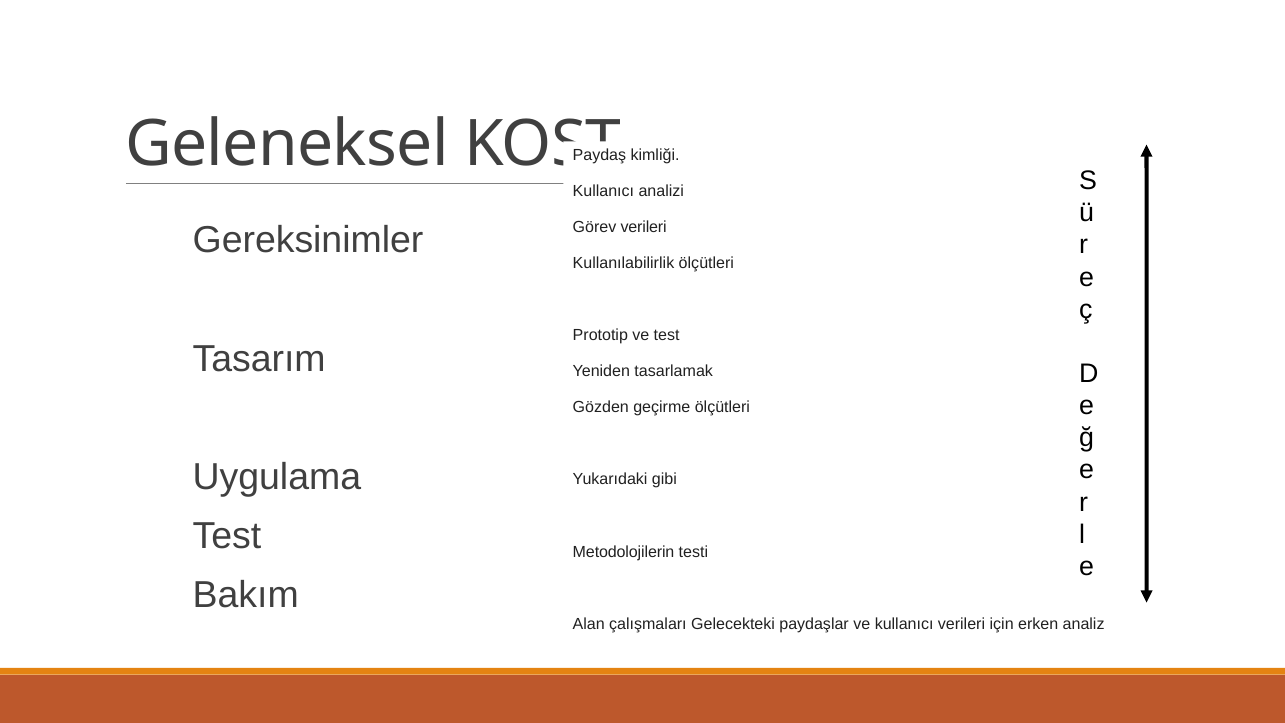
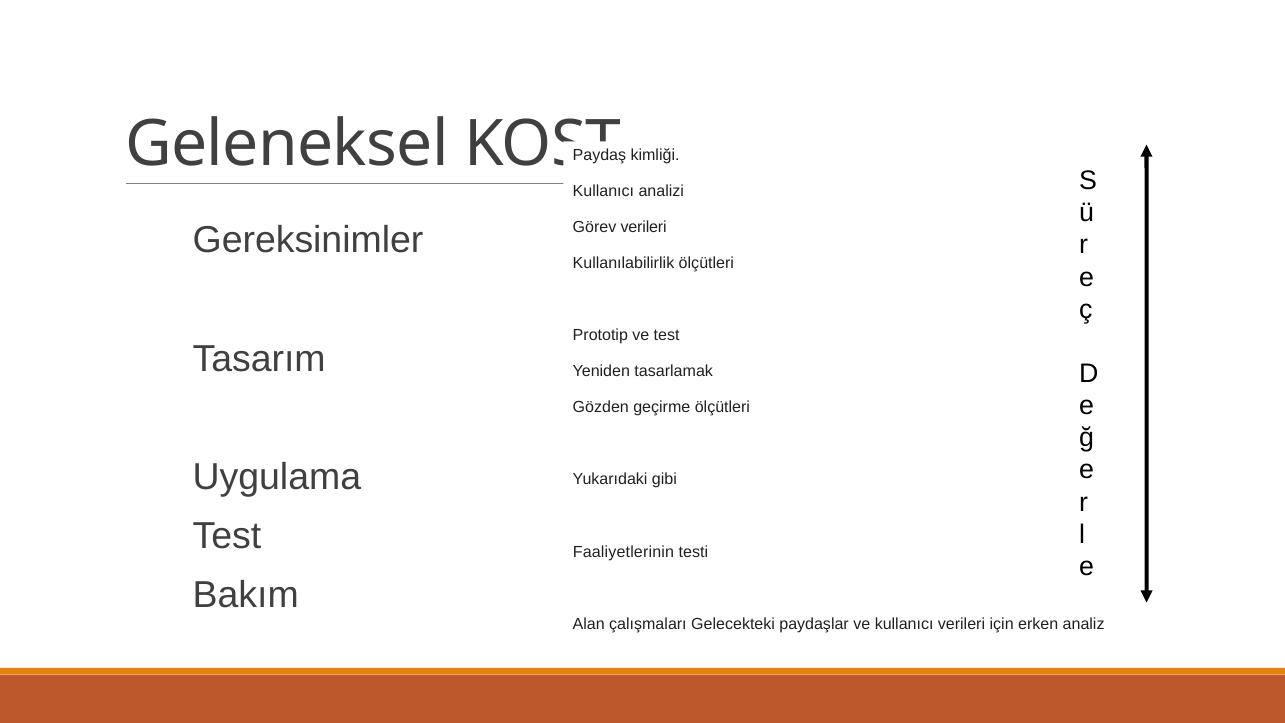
Metodolojilerin: Metodolojilerin -> Faaliyetlerinin (623, 552)
